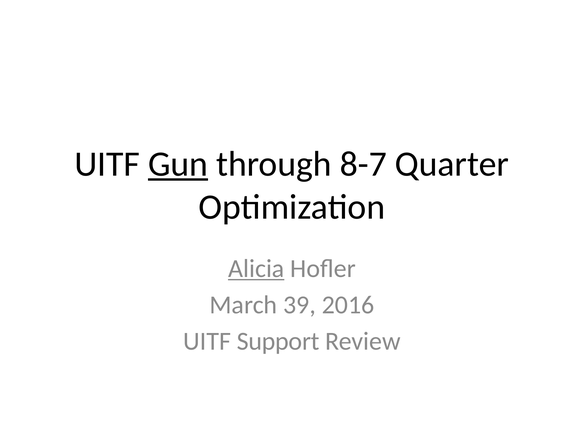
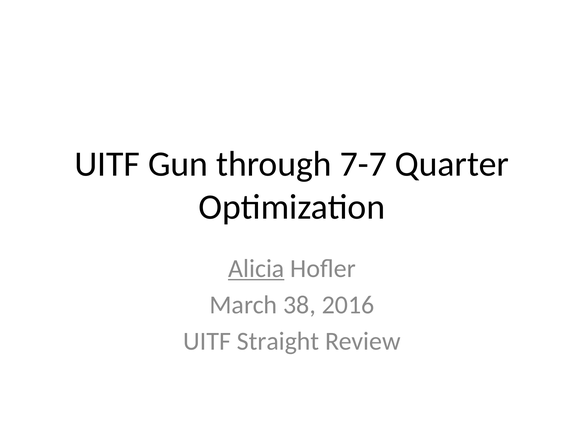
Gun underline: present -> none (178, 164)
8-7: 8-7 -> 7-7 (363, 164)
39: 39 -> 38 (299, 305)
Support: Support -> Straight (278, 341)
